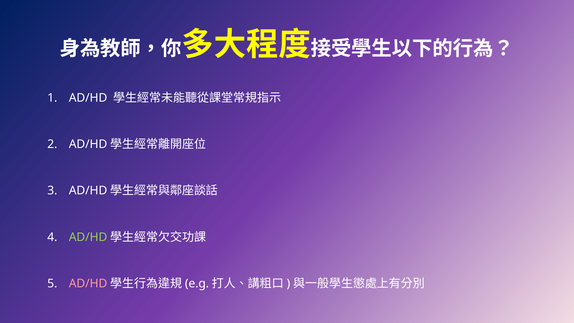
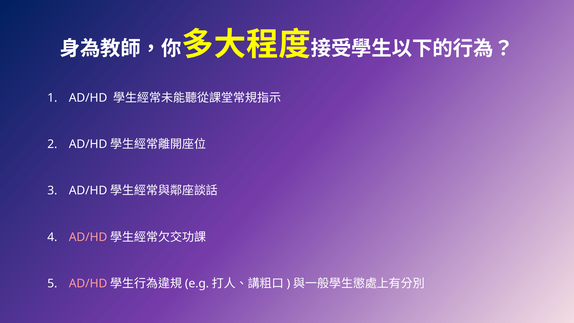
AD/HD colour: light green -> pink (88, 237)
